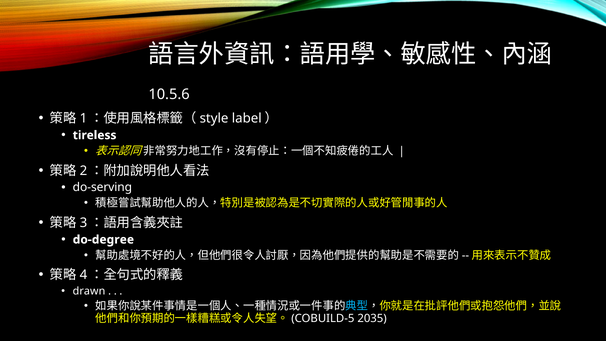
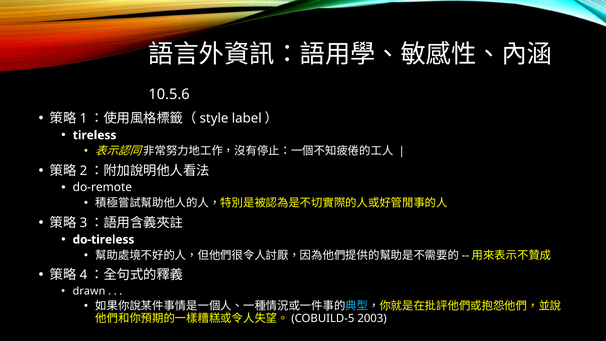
do-serving: do-serving -> do-remote (102, 187)
do-degree: do-degree -> do-tireless (103, 240)
2035: 2035 -> 2003 (372, 318)
